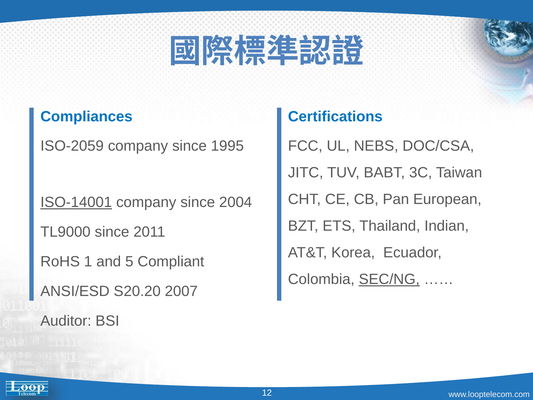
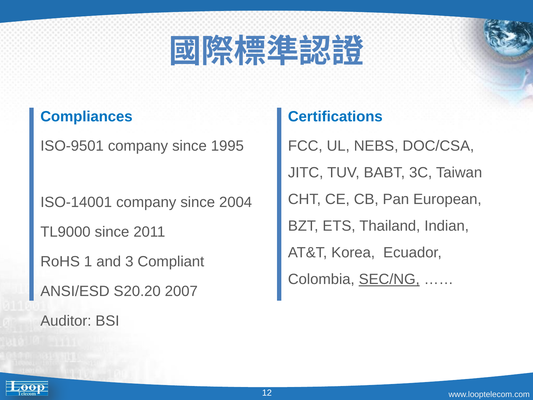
ISO-2059: ISO-2059 -> ISO-9501 (72, 146)
ISO-14001 underline: present -> none (76, 202)
5: 5 -> 3 (129, 261)
